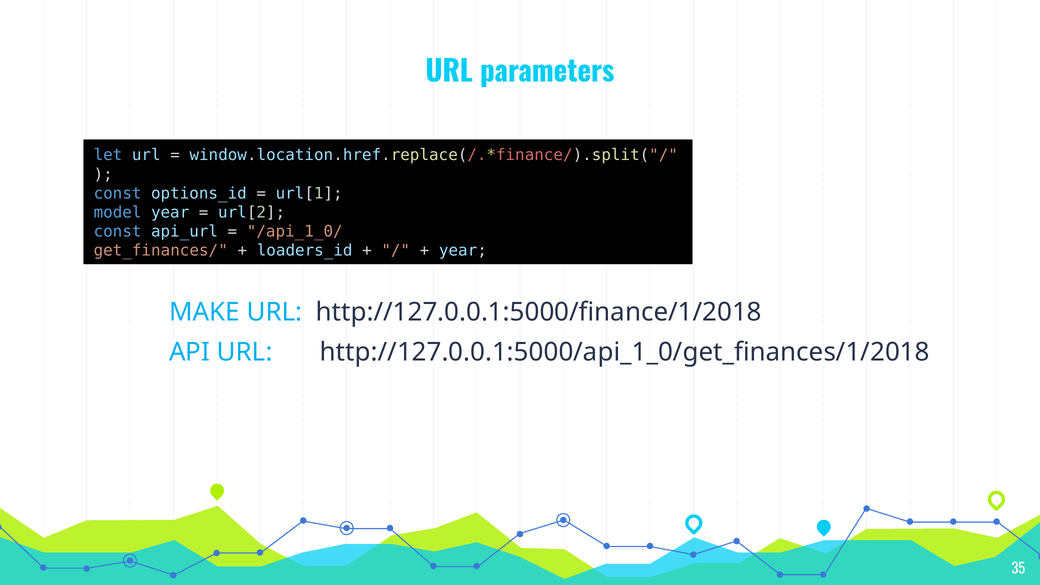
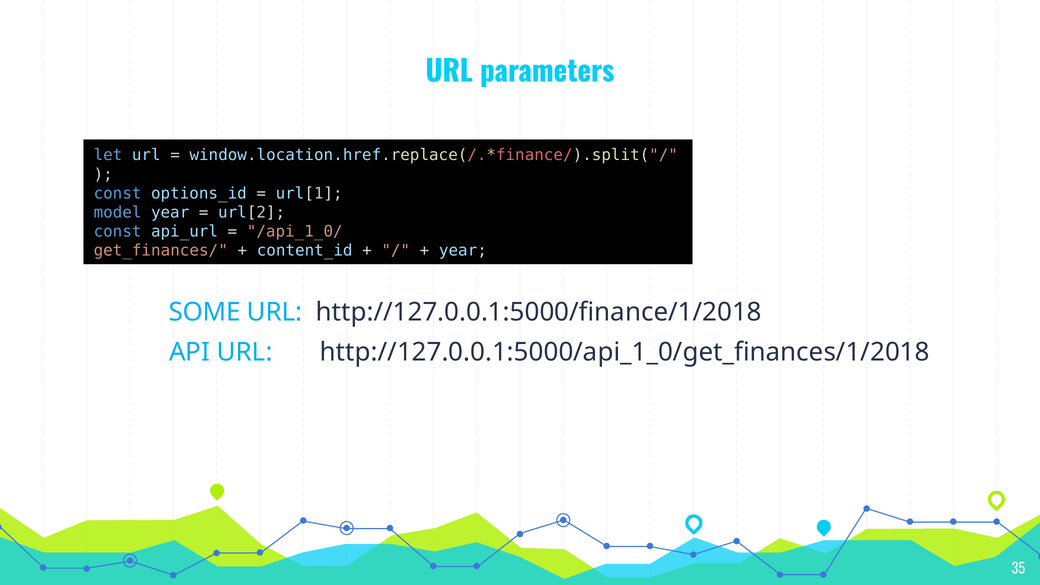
loaders_id: loaders_id -> content_id (305, 251)
MAKE: MAKE -> SOME (205, 312)
